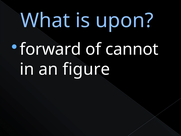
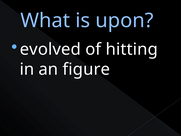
forward: forward -> evolved (50, 49)
cannot: cannot -> hitting (132, 49)
